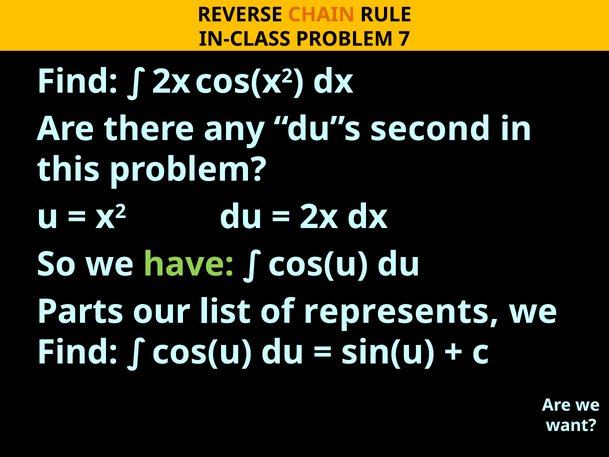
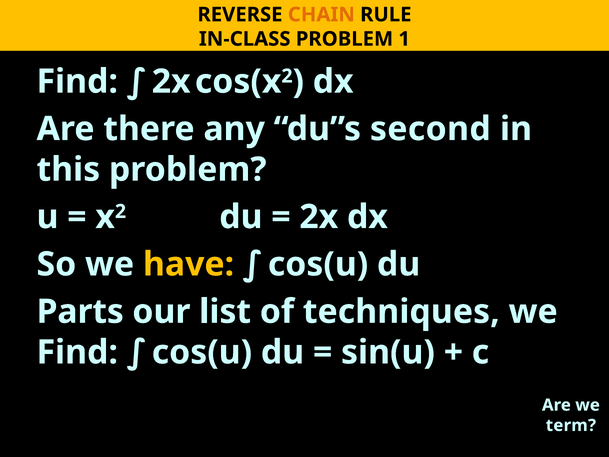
7: 7 -> 1 (404, 39)
have colour: light green -> yellow (189, 264)
represents: represents -> techniques (401, 312)
want: want -> term (571, 425)
